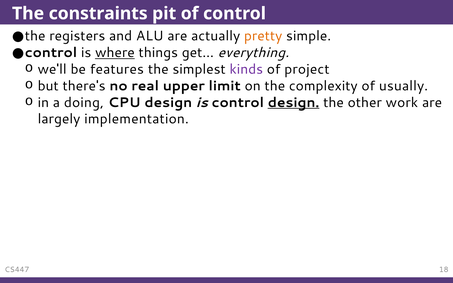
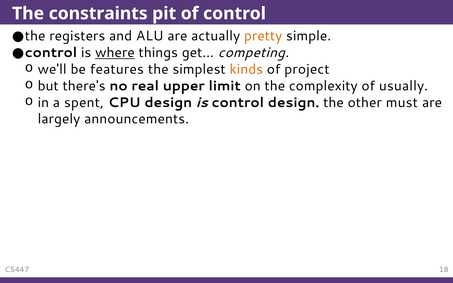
everything: everything -> competing (254, 53)
kinds colour: purple -> orange (246, 69)
doing: doing -> spent (84, 102)
design underline: present -> none (294, 102)
work: work -> must (402, 102)
implementation: implementation -> announcements (137, 119)
